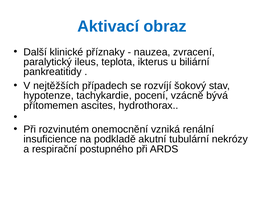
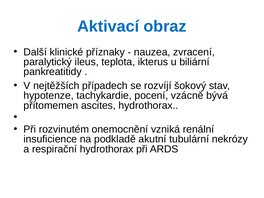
respirační postupného: postupného -> hydrothorax (107, 149)
